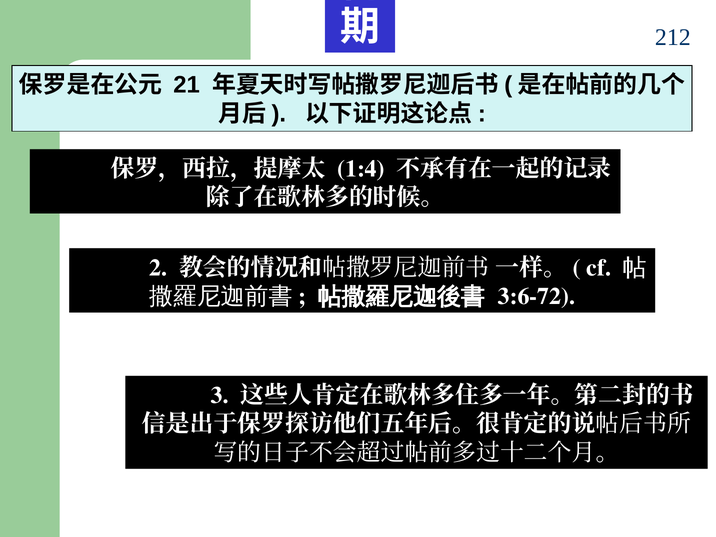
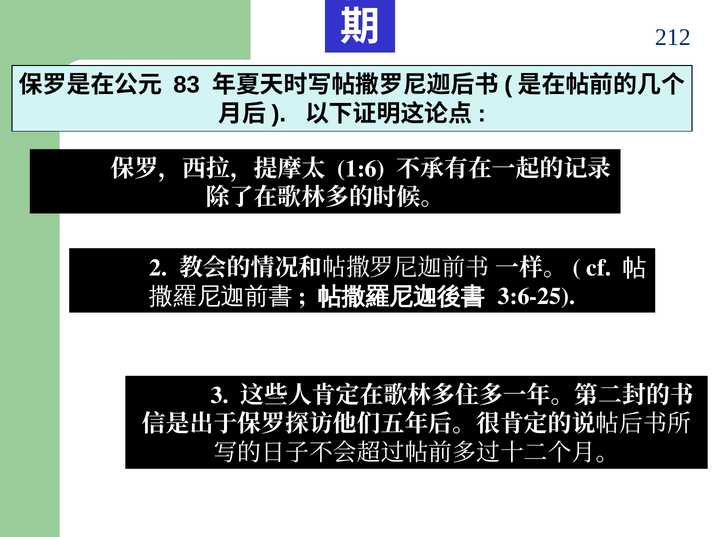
21: 21 -> 83 (187, 85)
1:4: 1:4 -> 1:6 (361, 169)
3:6-72: 3:6-72 -> 3:6-25 (536, 296)
